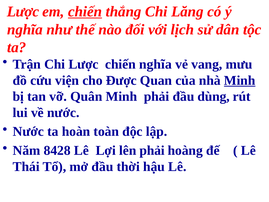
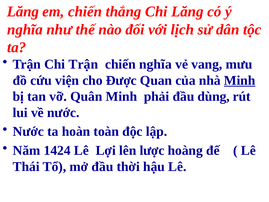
Lược: Lược -> Lăng (23, 12)
chiến underline: present -> none (85, 12)
Chi Lược: Lược -> Trận (83, 64)
8428: 8428 -> 1424 (57, 150)
lên phải: phải -> lược (152, 150)
